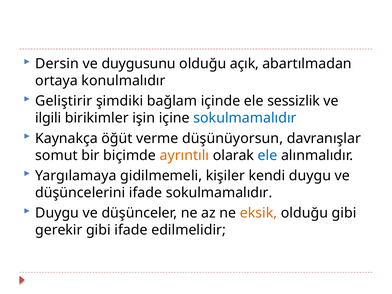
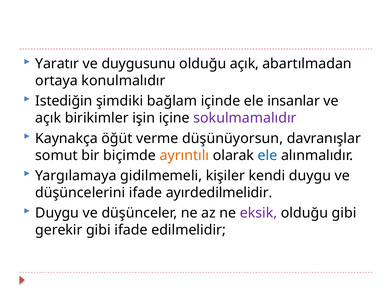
Dersin: Dersin -> Yaratır (57, 64)
Geliştirir: Geliştirir -> Istediğin (64, 101)
sessizlik: sessizlik -> insanlar (294, 101)
ilgili: ilgili -> açık (48, 118)
sokulmamalıdır colour: blue -> purple (245, 118)
ifade sokulmamalıdır: sokulmamalıdır -> ayırdedilmelidir (219, 193)
eksik colour: orange -> purple (259, 213)
